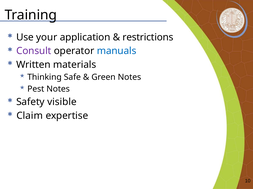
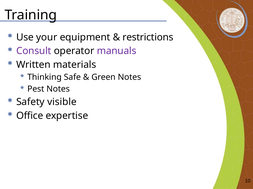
application: application -> equipment (85, 37)
manuals colour: blue -> purple (117, 51)
Claim: Claim -> Office (30, 116)
